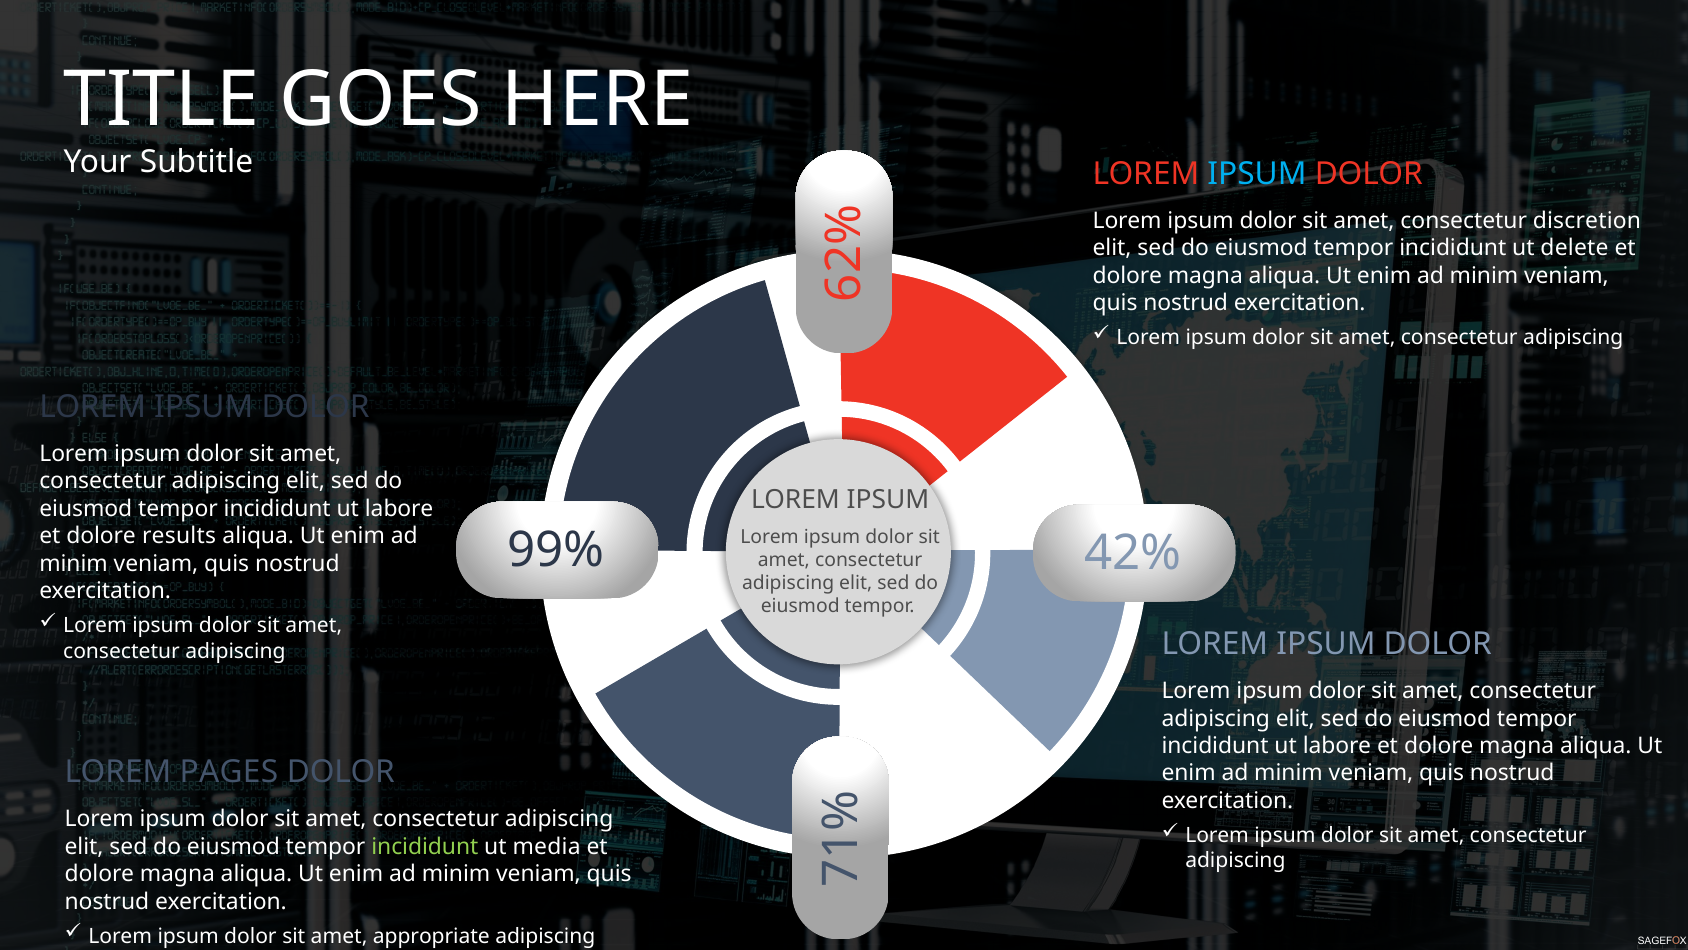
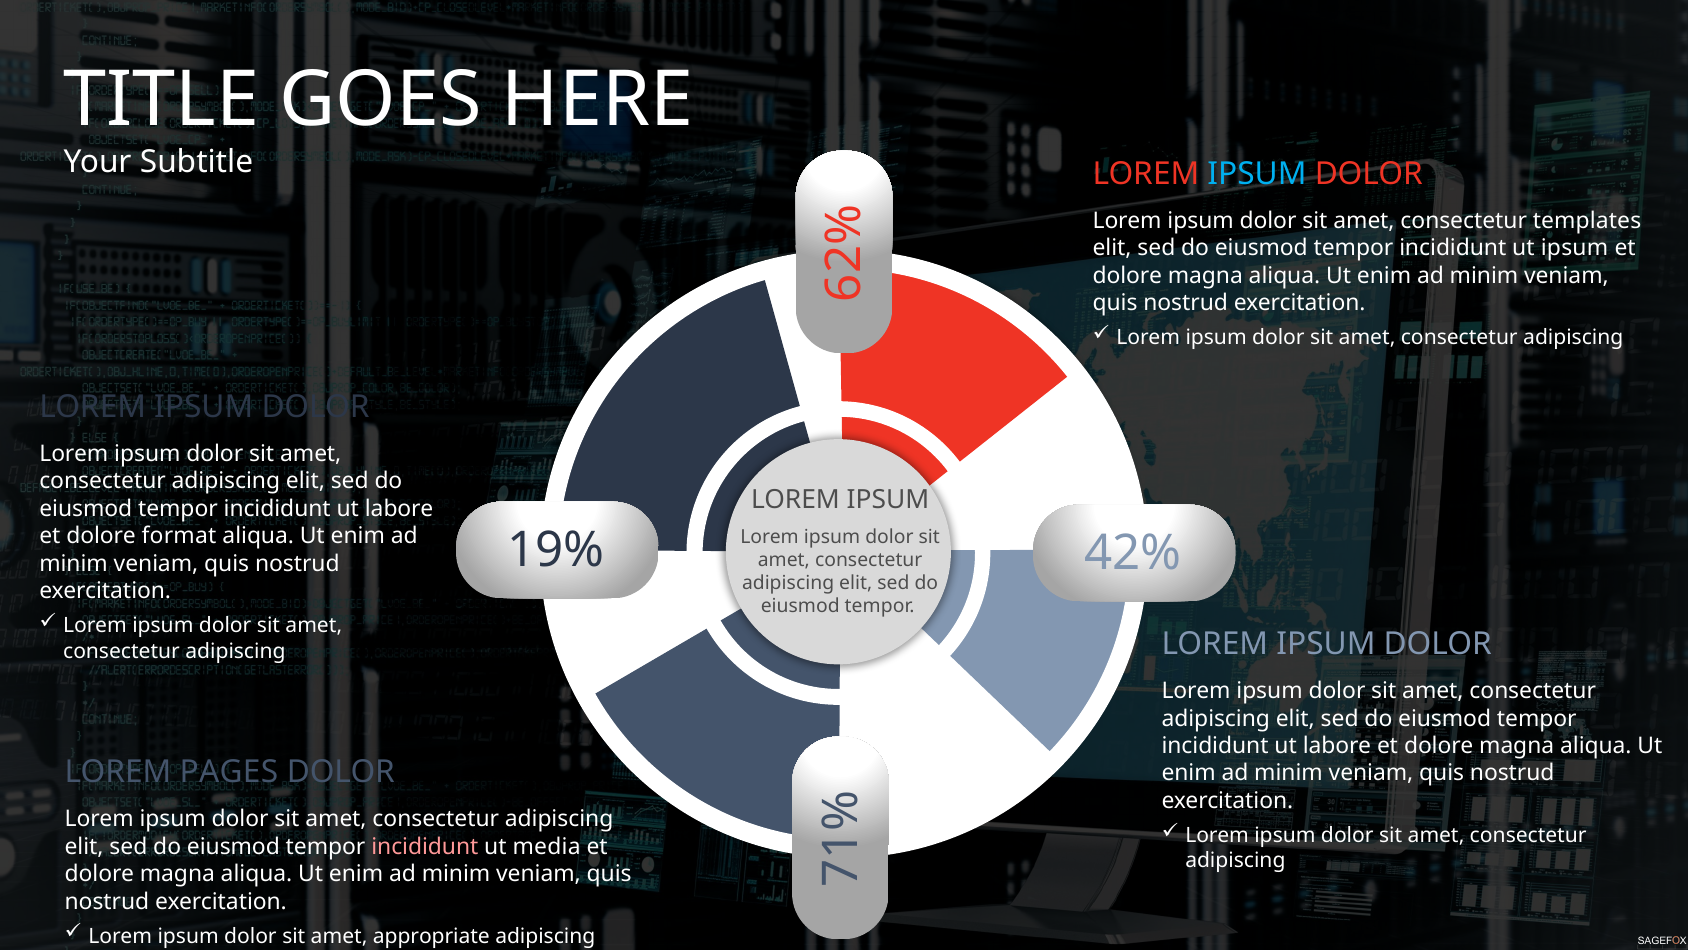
discretion: discretion -> templates (1587, 221)
ut delete: delete -> ipsum (1575, 248)
results: results -> format (179, 536)
99%: 99% -> 19% (556, 550)
incididunt colour: light green -> pink (425, 846)
